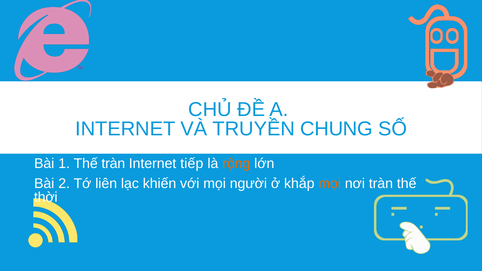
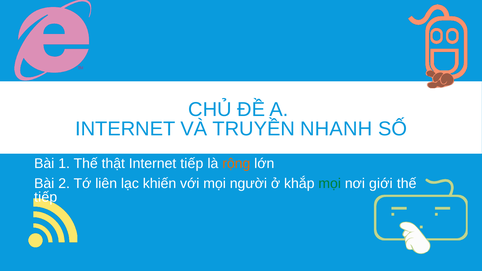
CHUNG: CHUNG -> NHANH (336, 129)
Thế tràn: tràn -> thật (113, 164)
mọi colour: orange -> green (330, 184)
nơi tràn: tràn -> giới (381, 184)
thời: thời -> tiếp (46, 197)
